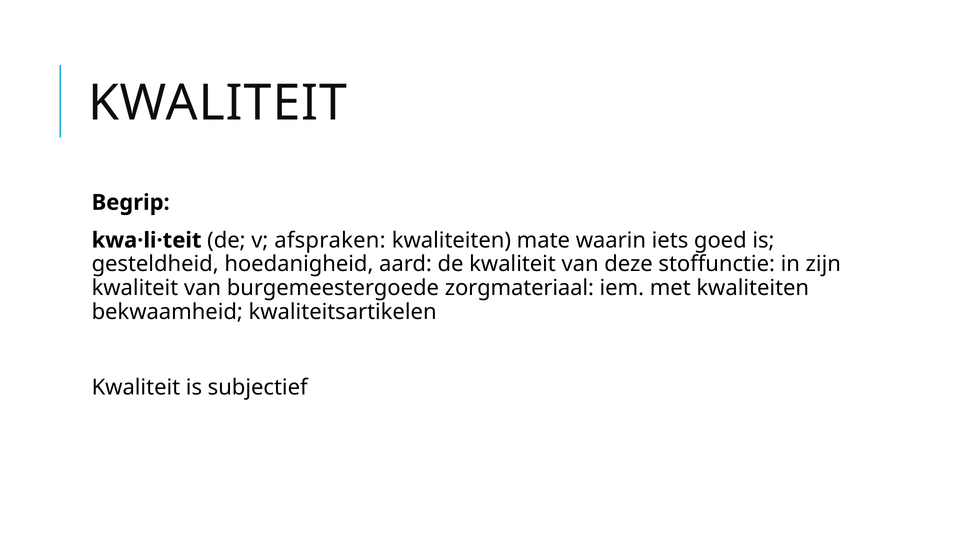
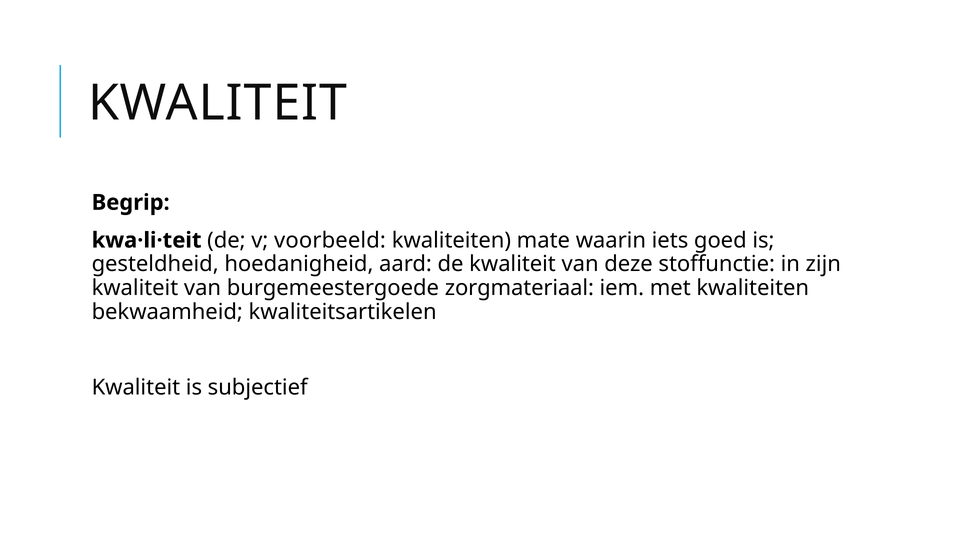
afspraken: afspraken -> voorbeeld (330, 240)
